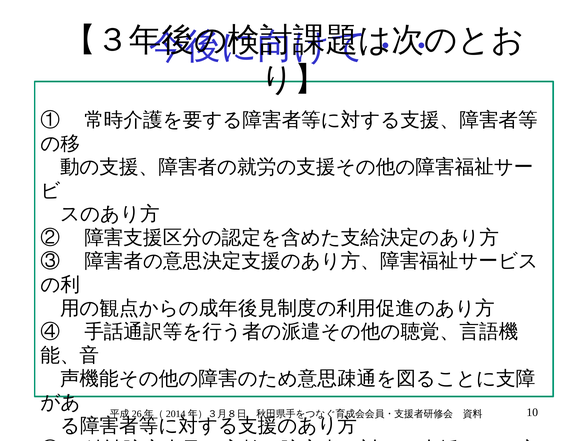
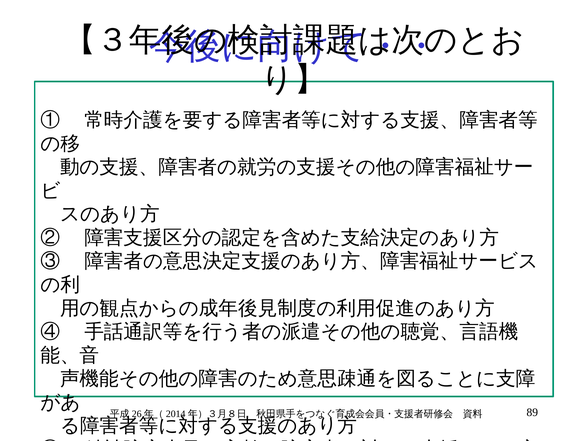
10: 10 -> 89 (532, 412)
